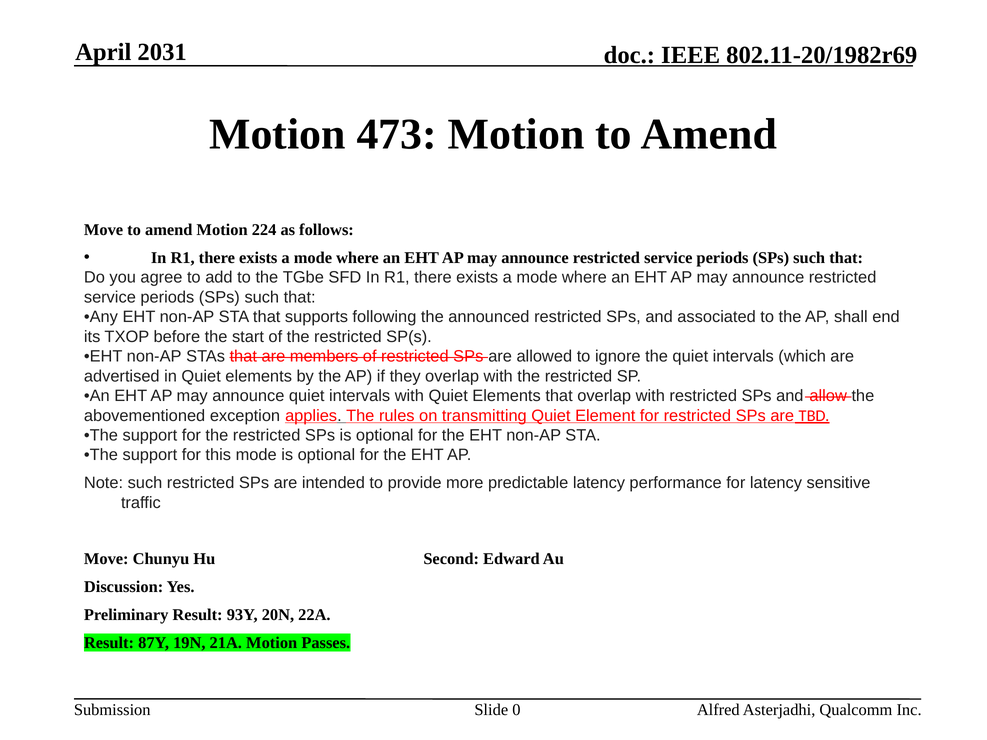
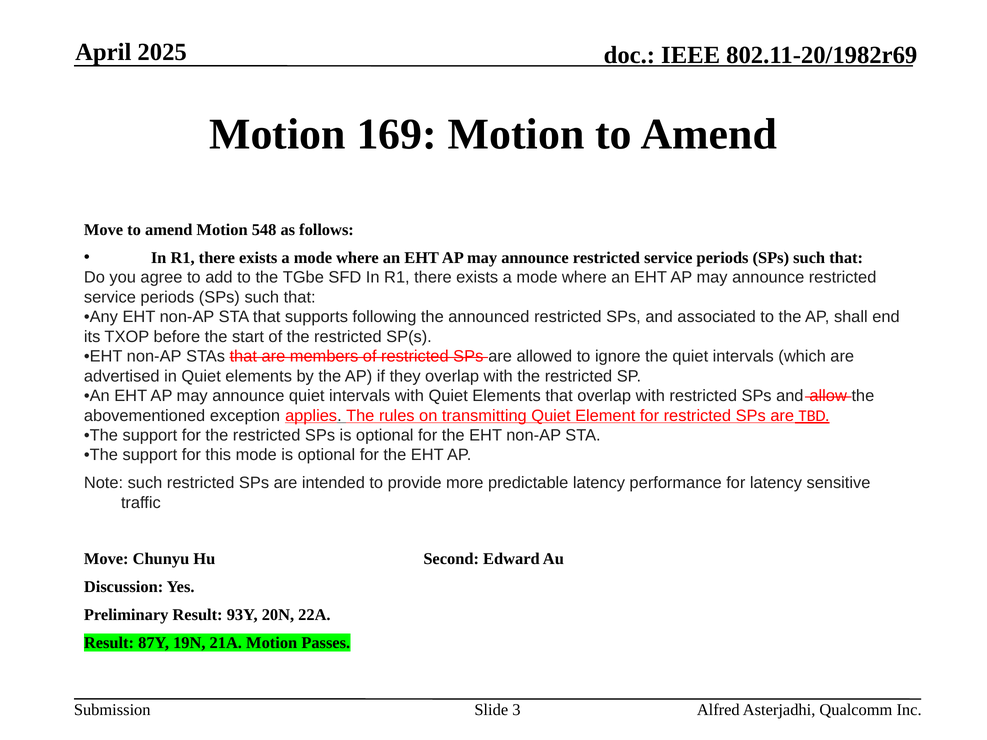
2031: 2031 -> 2025 (162, 52)
473: 473 -> 169 (397, 135)
224: 224 -> 548 (264, 230)
0: 0 -> 3 (516, 710)
